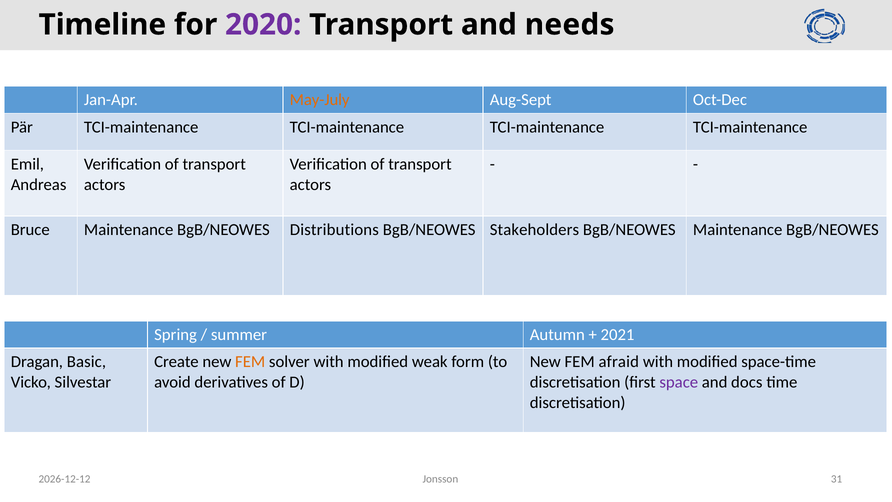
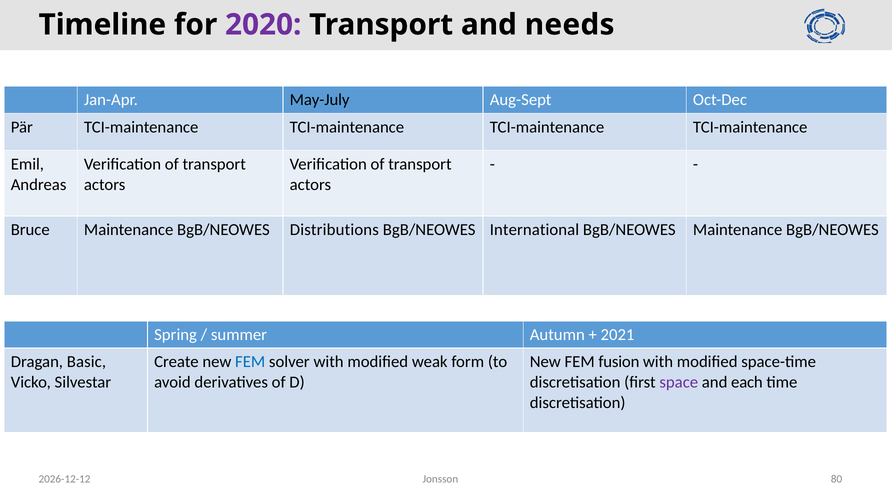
May-July colour: orange -> black (320, 100)
Stakeholders: Stakeholders -> International (534, 230)
FEM colour: orange -> blue (250, 362)
afraid: afraid -> fusion (619, 362)
docs: docs -> each (747, 382)
31: 31 -> 80 (837, 479)
